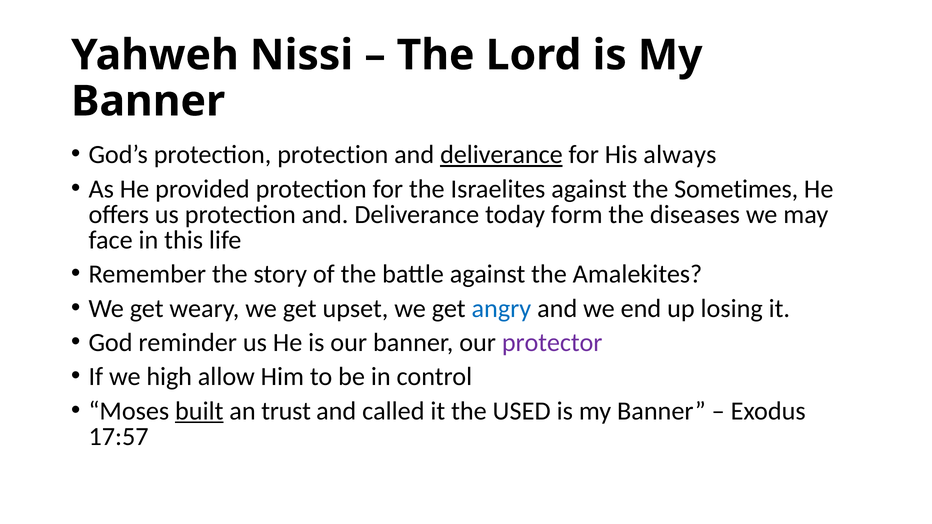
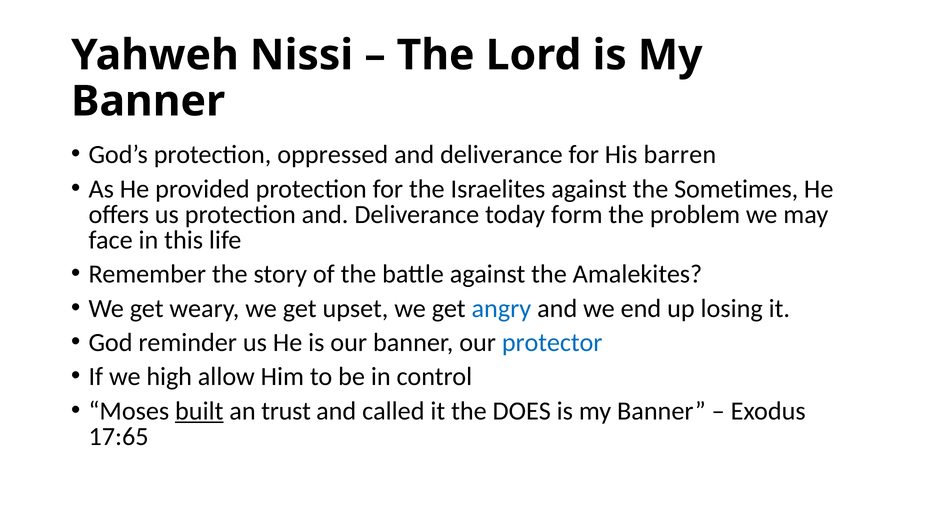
protection protection: protection -> oppressed (333, 155)
deliverance underline: present -> none (501, 155)
always: always -> barren (680, 155)
diseases: diseases -> problem (695, 215)
protector colour: purple -> blue (552, 343)
USED: USED -> DOES (522, 411)
17:57: 17:57 -> 17:65 (119, 437)
